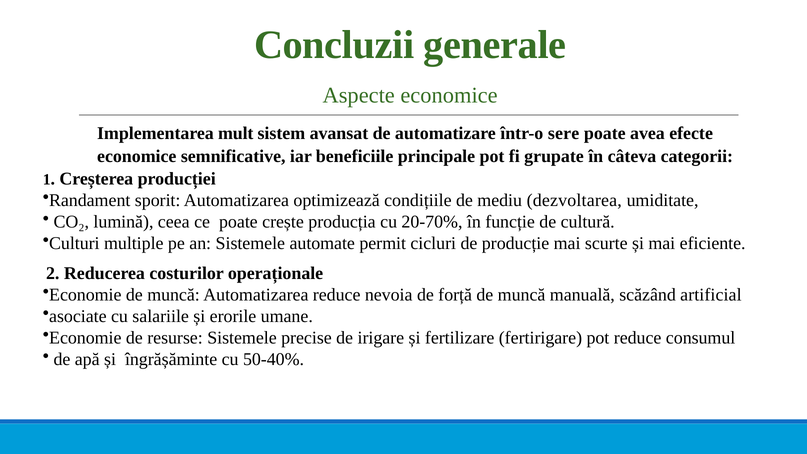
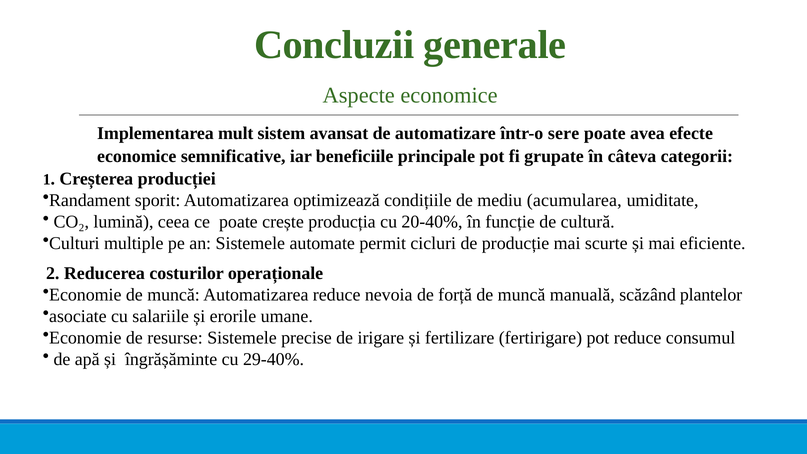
dezvoltarea: dezvoltarea -> acumularea (574, 200)
20-70%: 20-70% -> 20-40% (432, 222)
artificial: artificial -> plantelor (711, 295)
50-40%: 50-40% -> 29-40% (274, 359)
